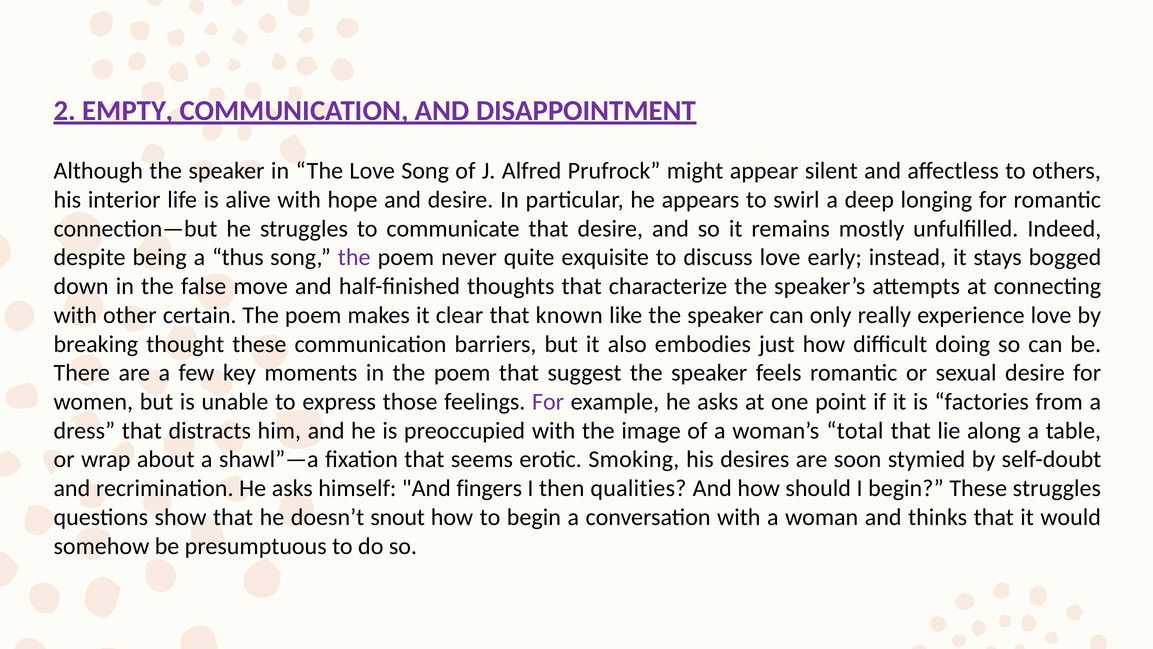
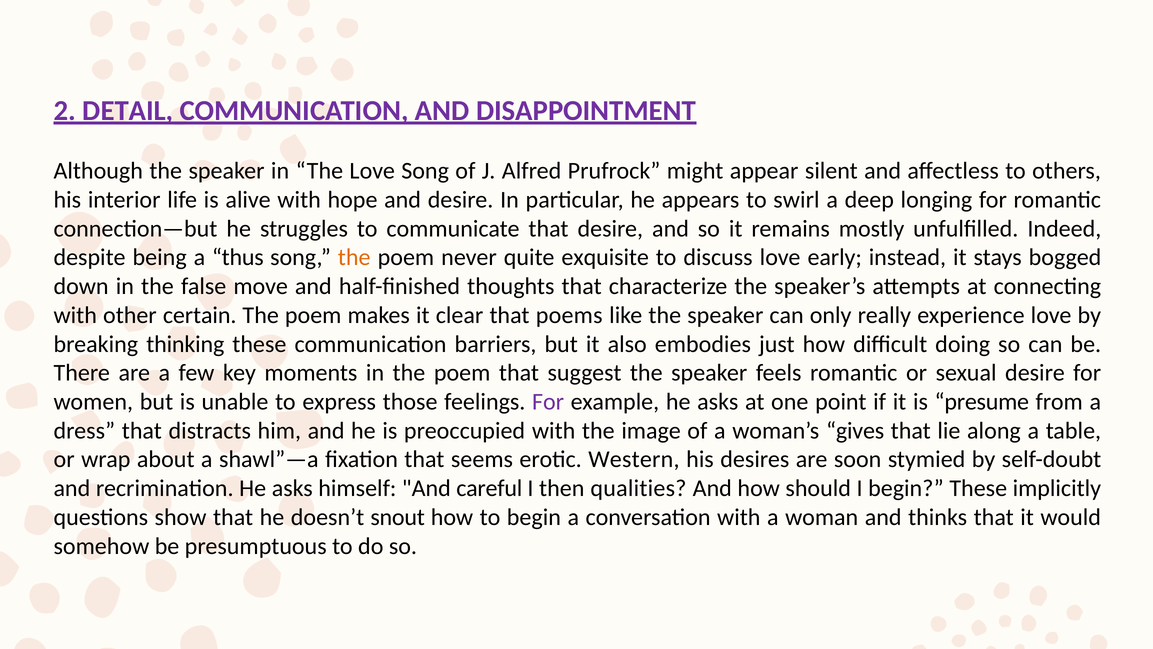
EMPTY: EMPTY -> DETAIL (128, 111)
the colour: purple -> orange (354, 257)
known: known -> poems (569, 315)
thought: thought -> thinking (185, 344)
factories: factories -> presume (982, 402)
total: total -> gives (855, 430)
Smoking: Smoking -> Western (634, 459)
fingers: fingers -> careful (489, 488)
These struggles: struggles -> implicitly (1057, 488)
